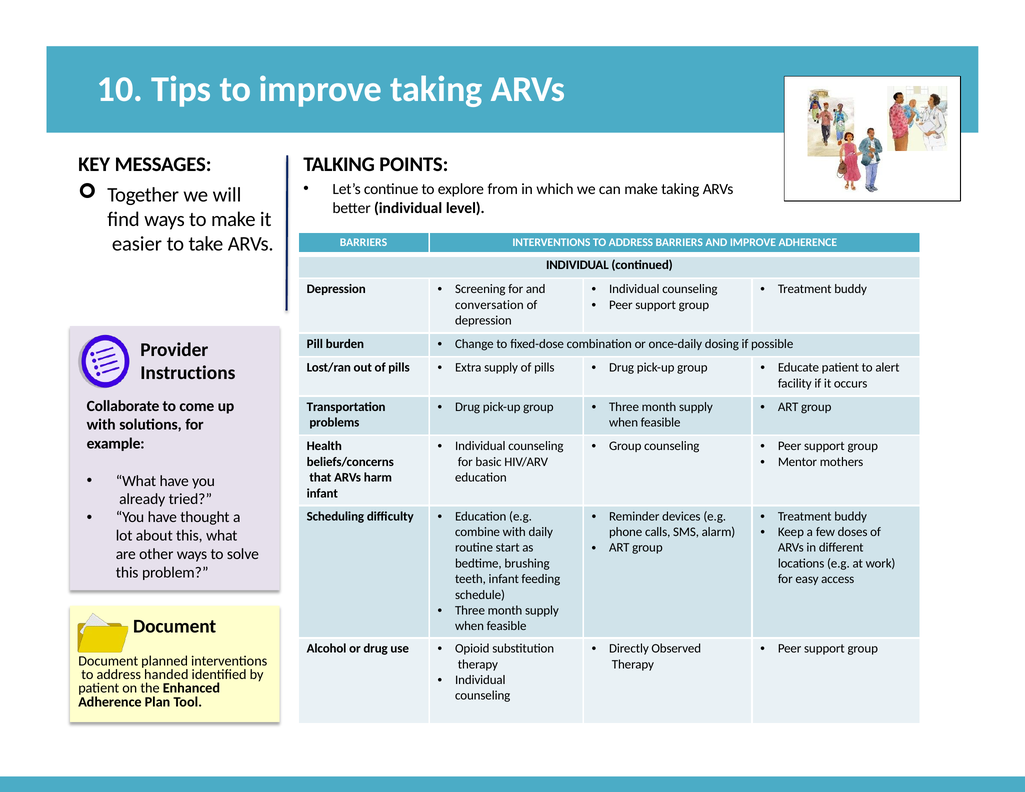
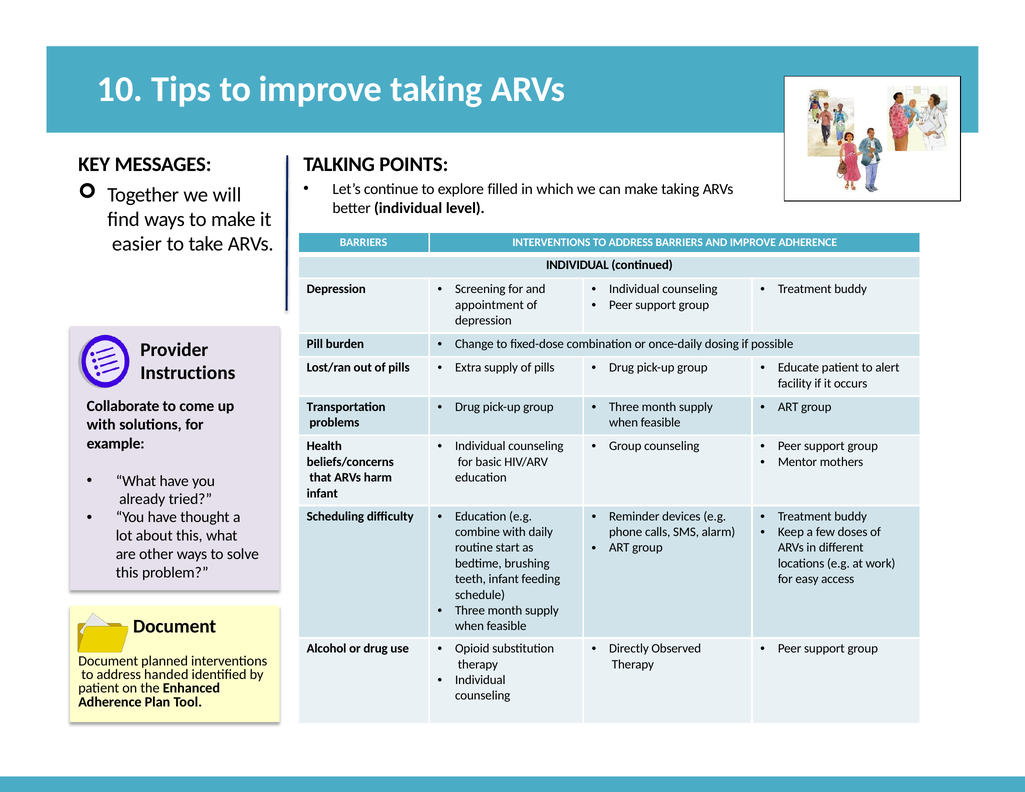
from: from -> filled (503, 189)
conversation: conversation -> appointment (489, 305)
